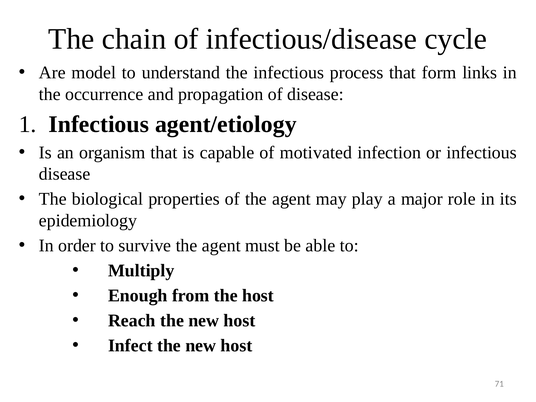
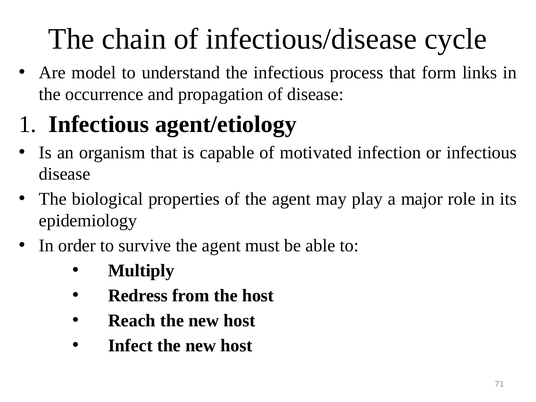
Enough: Enough -> Redress (138, 295)
